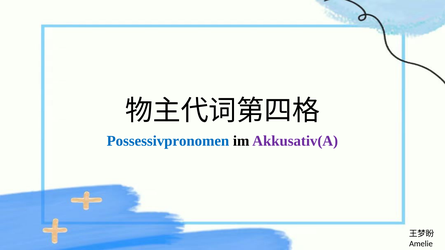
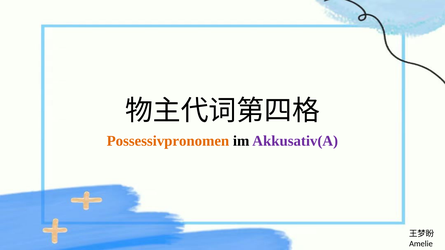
Possessivpronomen colour: blue -> orange (168, 141)
